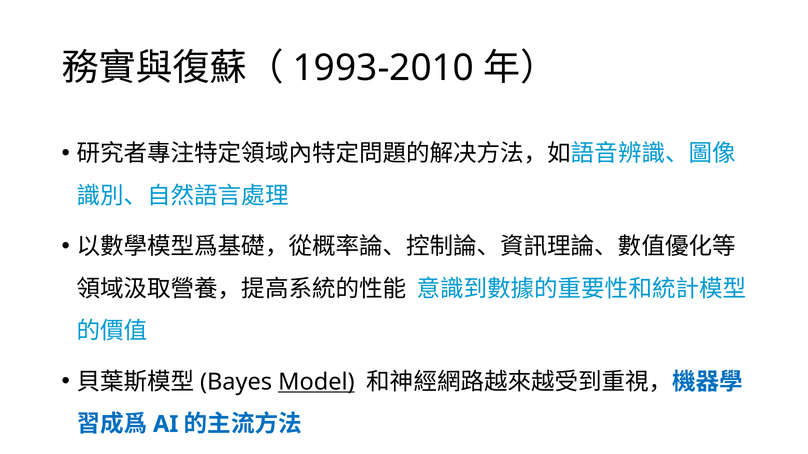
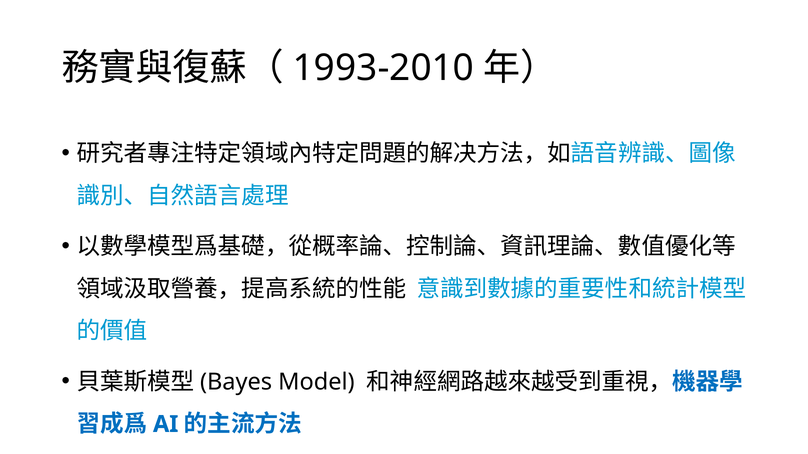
Model underline: present -> none (316, 382)
